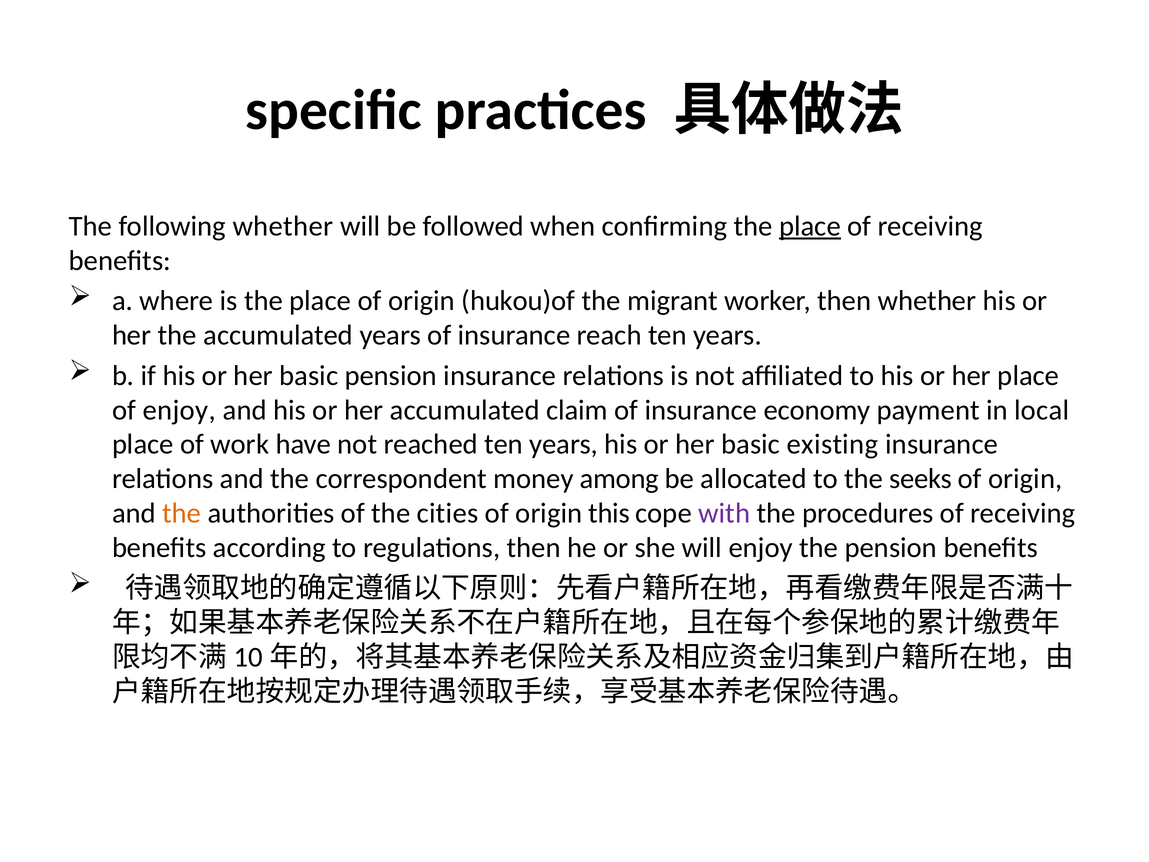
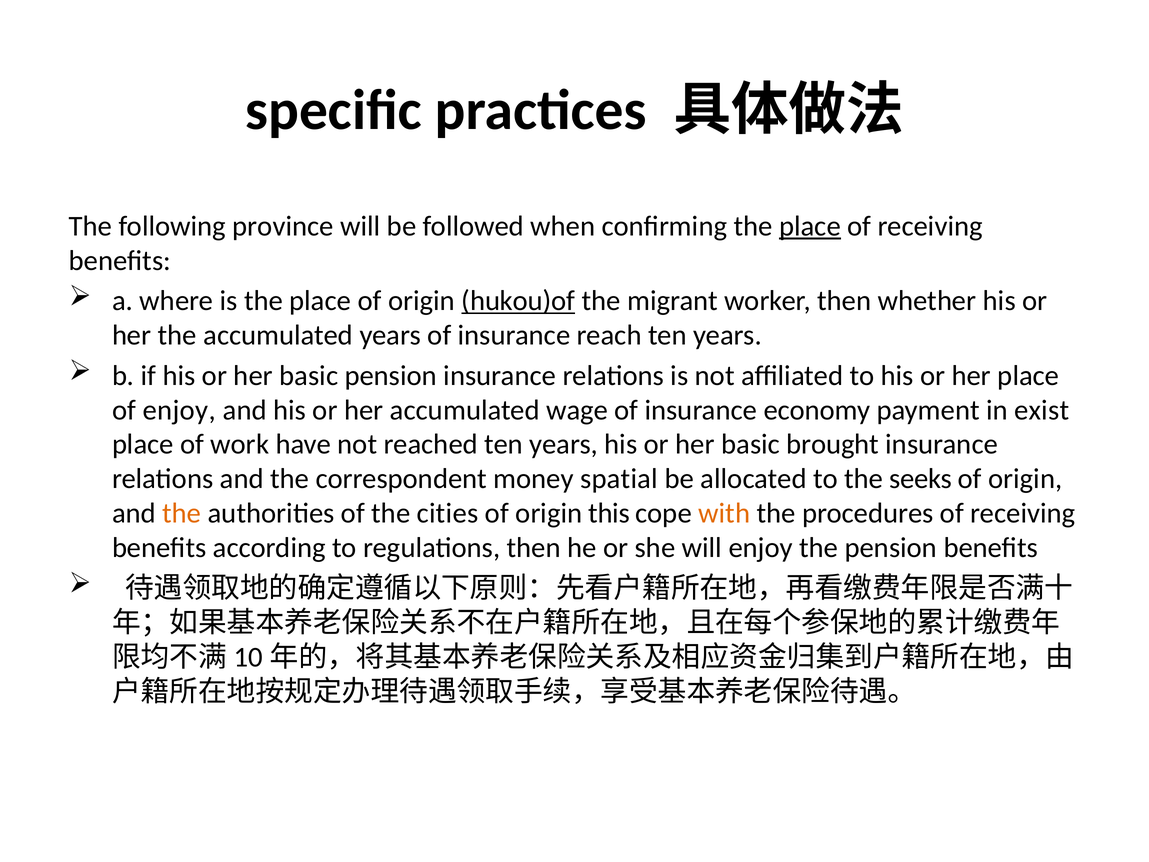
following whether: whether -> province (283, 226)
hukou)of underline: none -> present (518, 301)
claim: claim -> wage (577, 410)
local: local -> exist (1042, 410)
existing: existing -> brought (833, 444)
among: among -> spatial (619, 479)
with colour: purple -> orange (724, 513)
